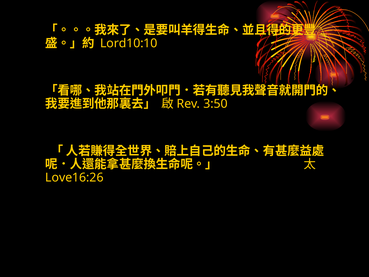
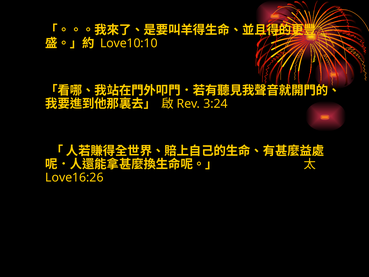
Lord10:10: Lord10:10 -> Love10:10 (129, 43)
3:50: 3:50 -> 3:24 (215, 104)
